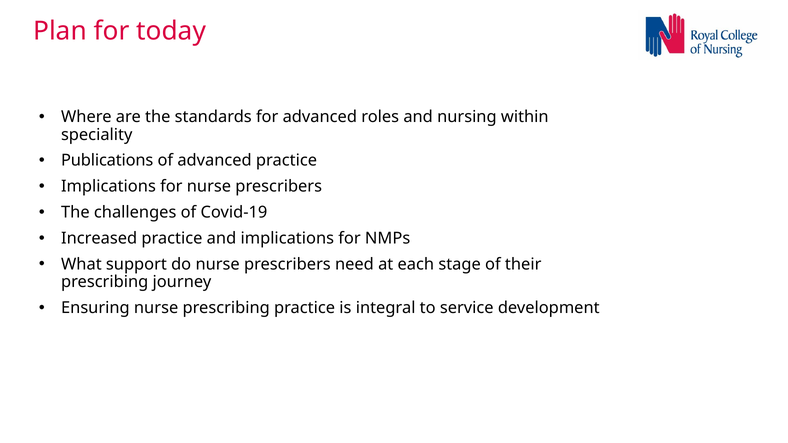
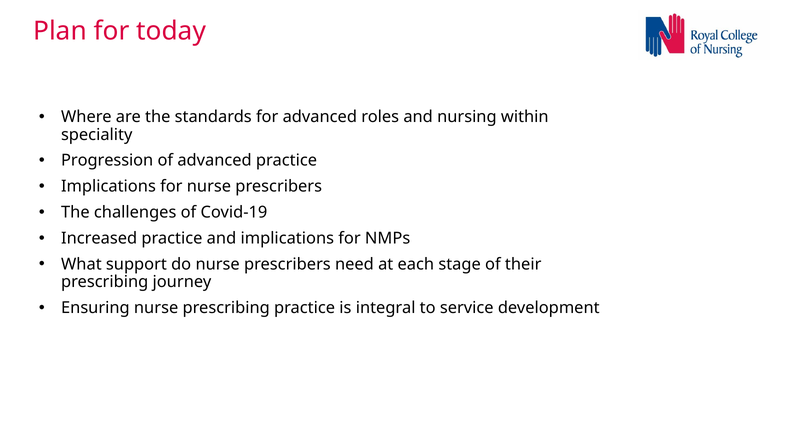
Publications: Publications -> Progression (107, 161)
